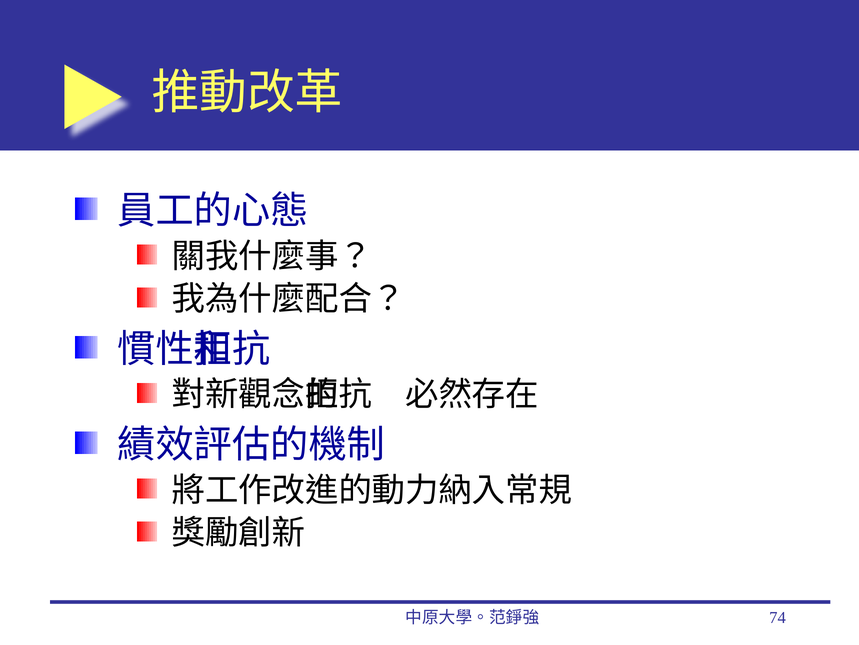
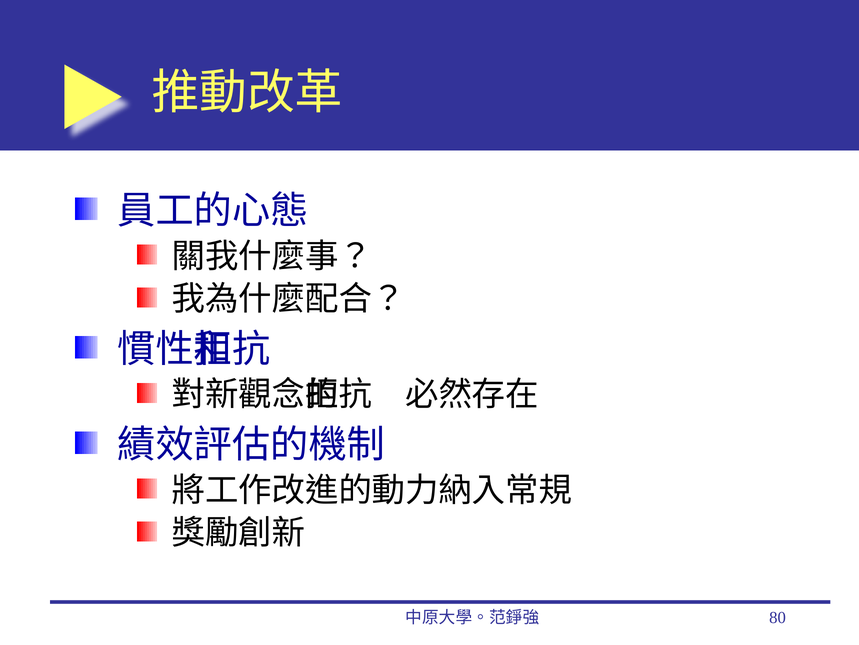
74: 74 -> 80 (778, 617)
